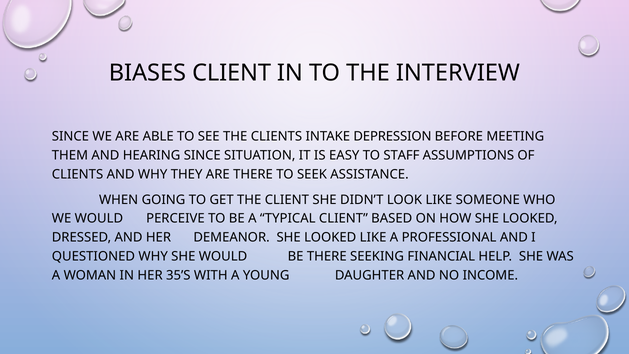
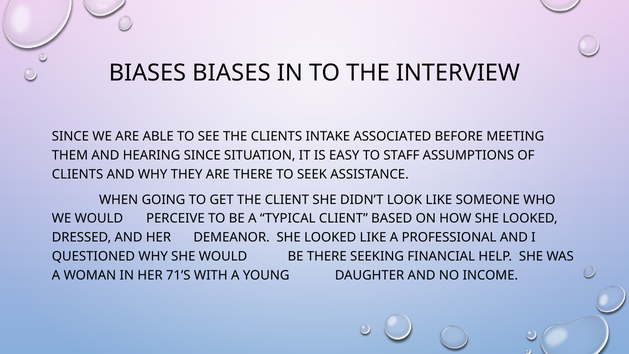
BIASES CLIENT: CLIENT -> BIASES (231, 73)
DEPRESSION: DEPRESSION -> ASSOCIATED (392, 136)
35’S: 35’S -> 71’S (178, 275)
